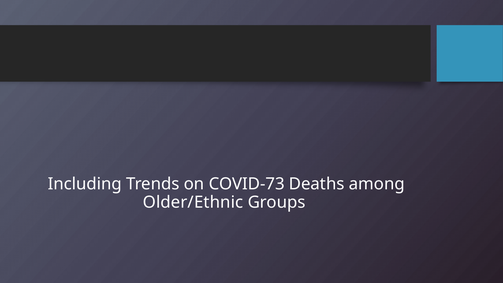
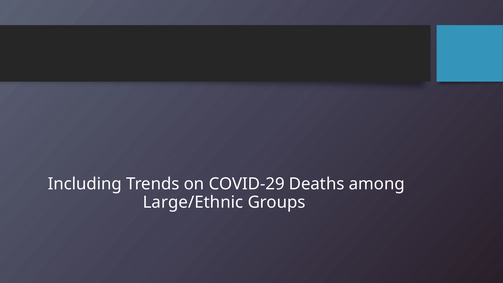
COVID-73: COVID-73 -> COVID-29 (247, 184)
Older/Ethnic: Older/Ethnic -> Large/Ethnic (193, 202)
